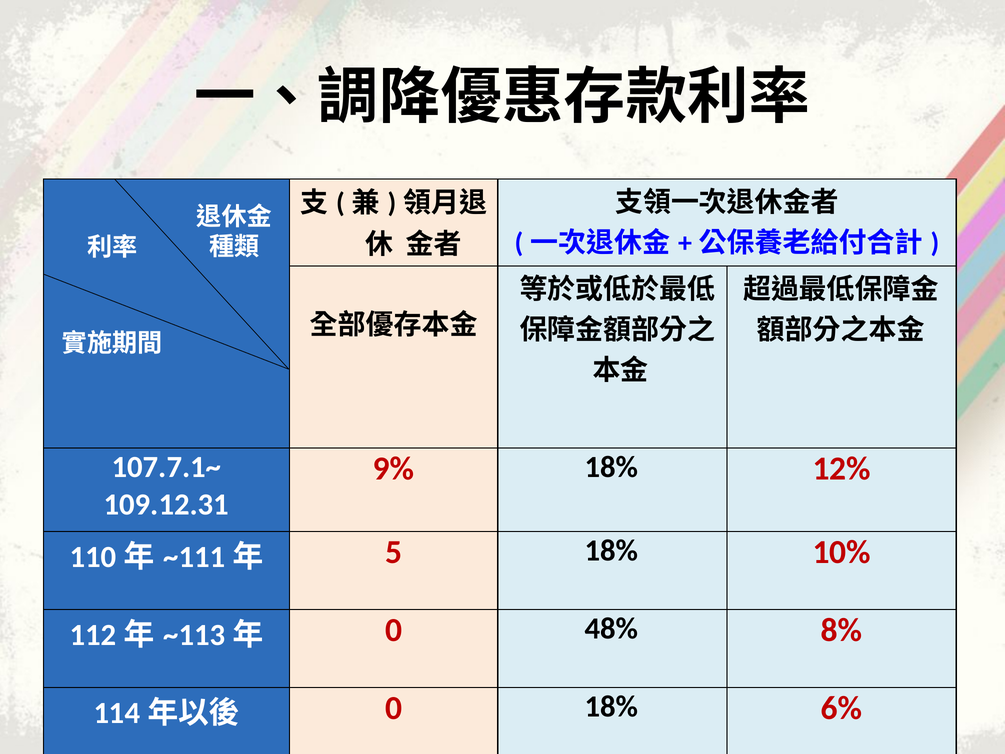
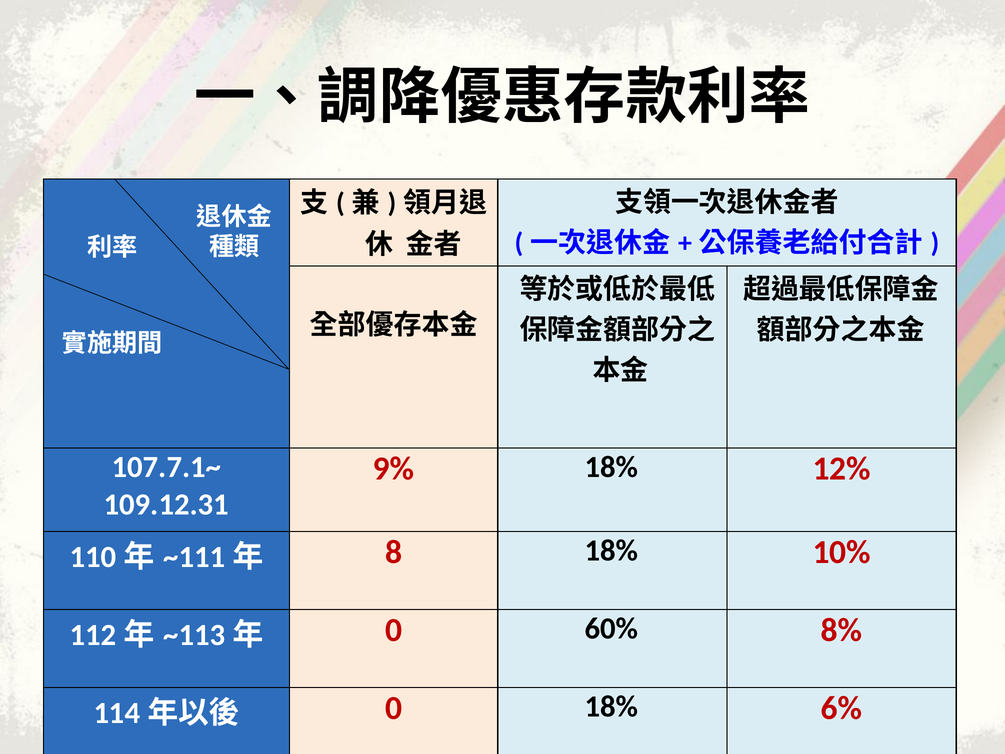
5: 5 -> 8 (394, 552)
48%: 48% -> 60% (612, 628)
